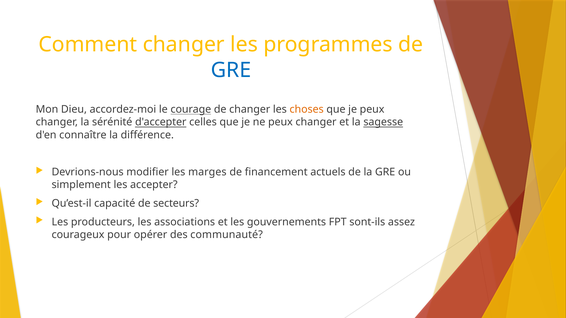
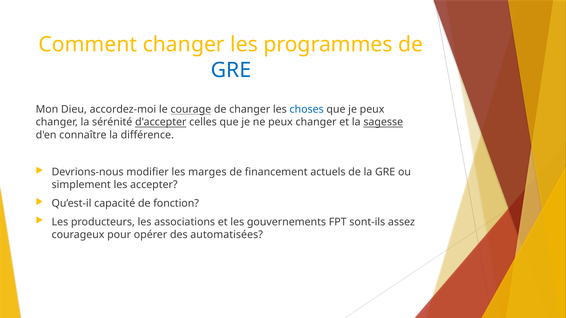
choses colour: orange -> blue (307, 110)
secteurs: secteurs -> fonction (176, 204)
communauté: communauté -> automatisées (227, 235)
